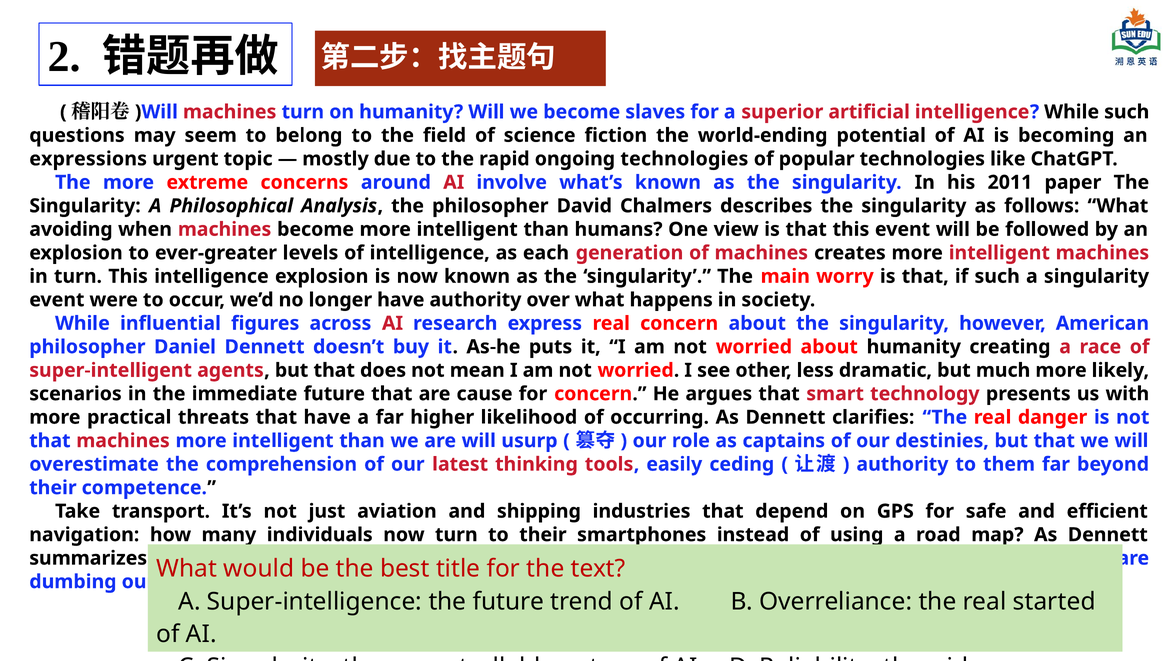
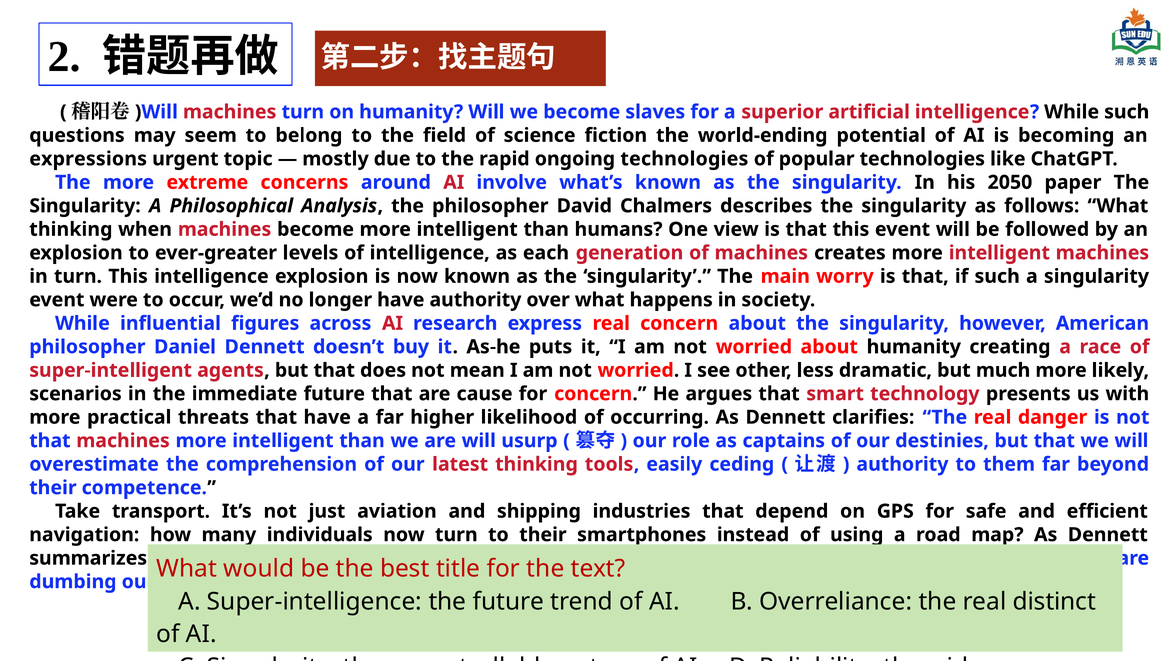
2011: 2011 -> 2050 (1010, 183)
avoiding: avoiding -> thinking (71, 230)
started: started -> distinct (1054, 602)
